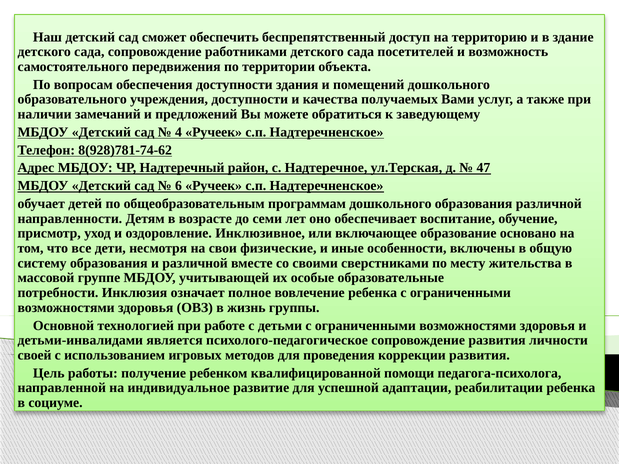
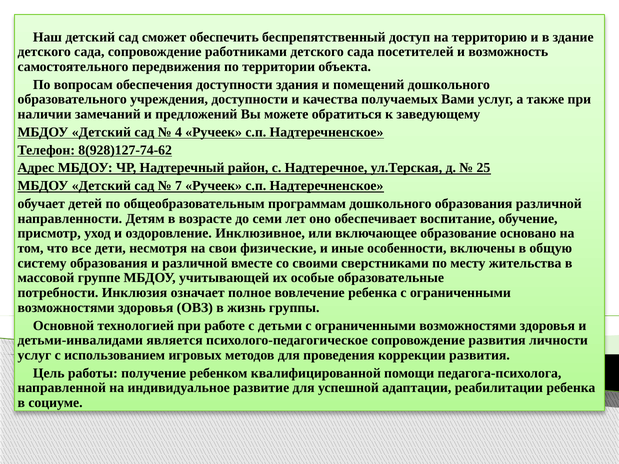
8(928)781-74-62: 8(928)781-74-62 -> 8(928)127-74-62 (125, 150)
47: 47 -> 25 (483, 168)
6: 6 -> 7 (179, 186)
своей: своей -> услуг (34, 355)
